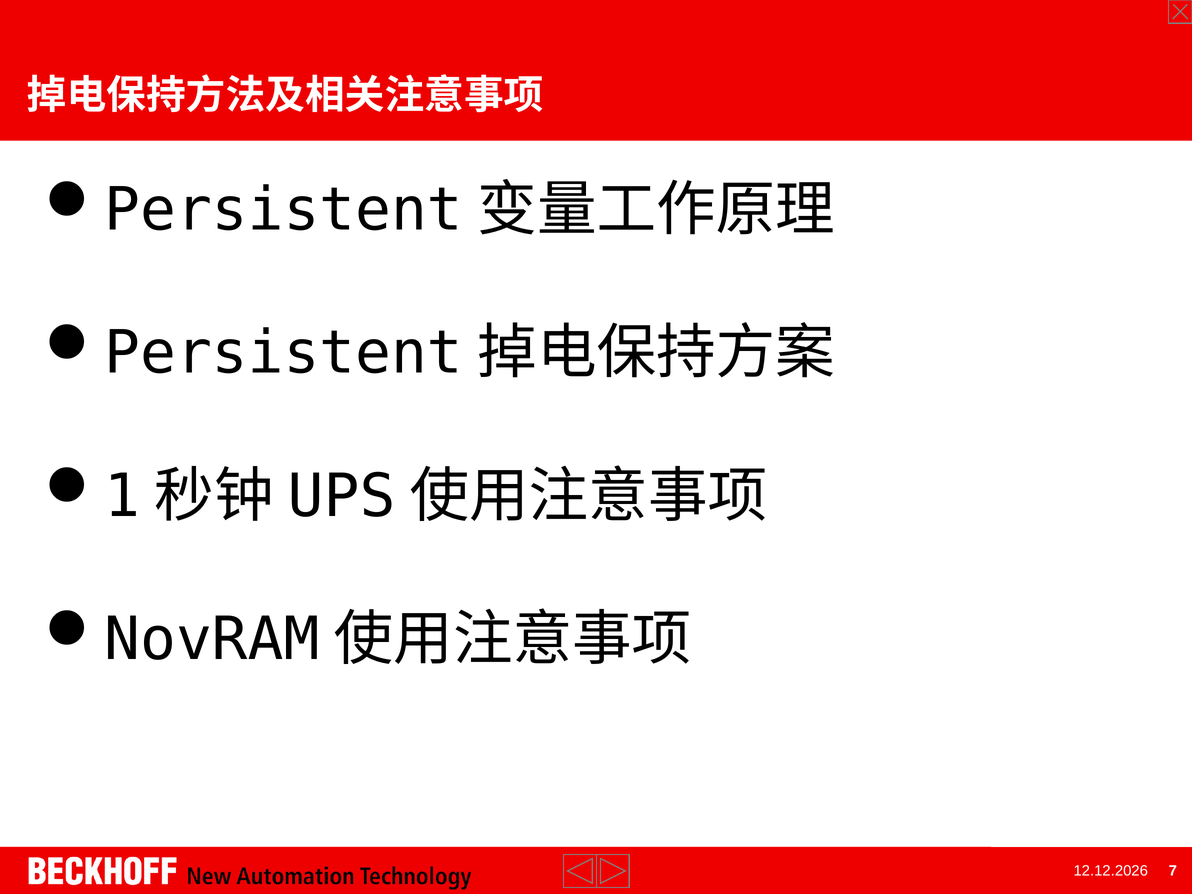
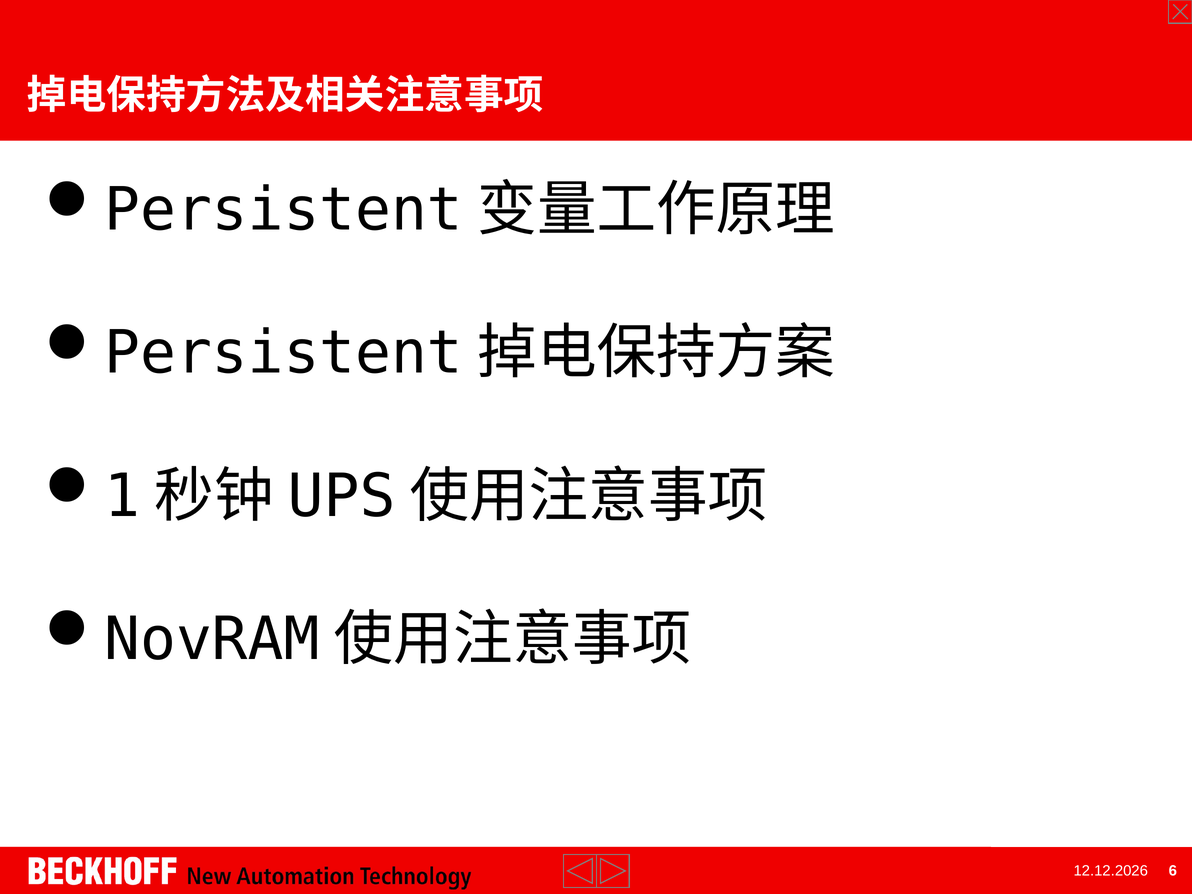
7: 7 -> 6 (1173, 871)
